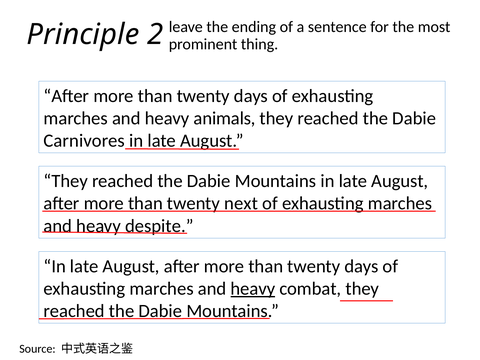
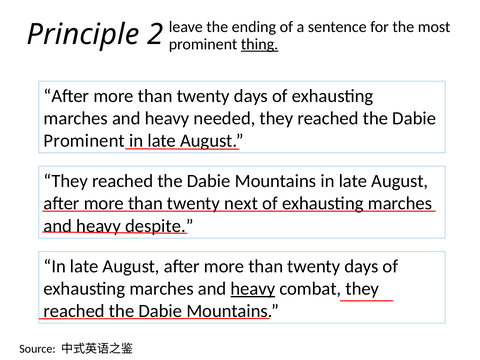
thing underline: none -> present (260, 44)
animals: animals -> needed (225, 118)
Carnivores: Carnivores -> Prominent (84, 141)
